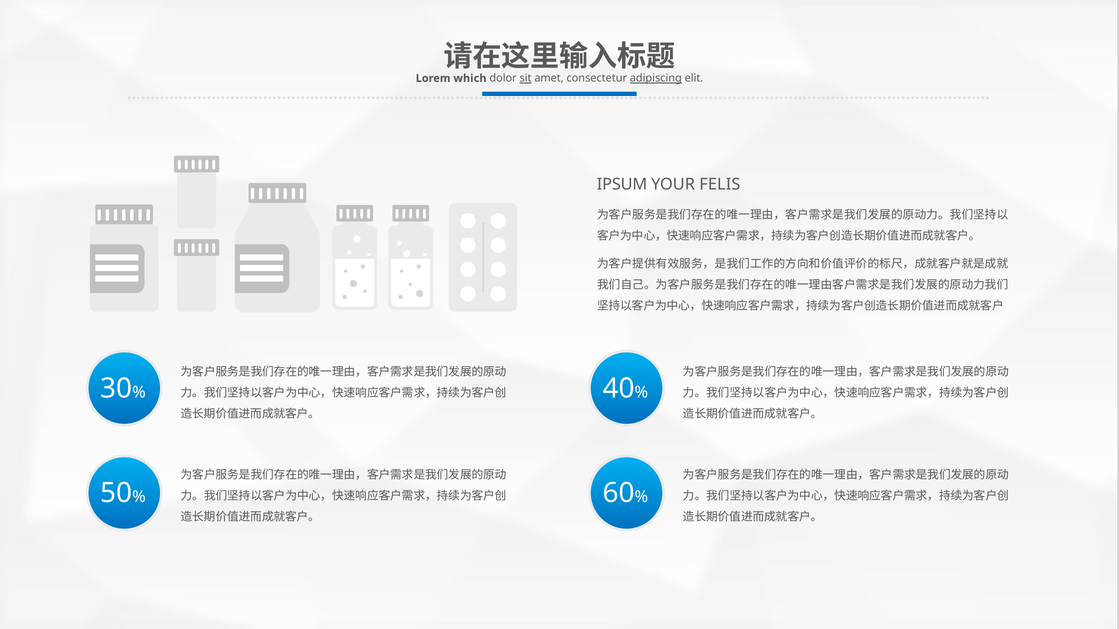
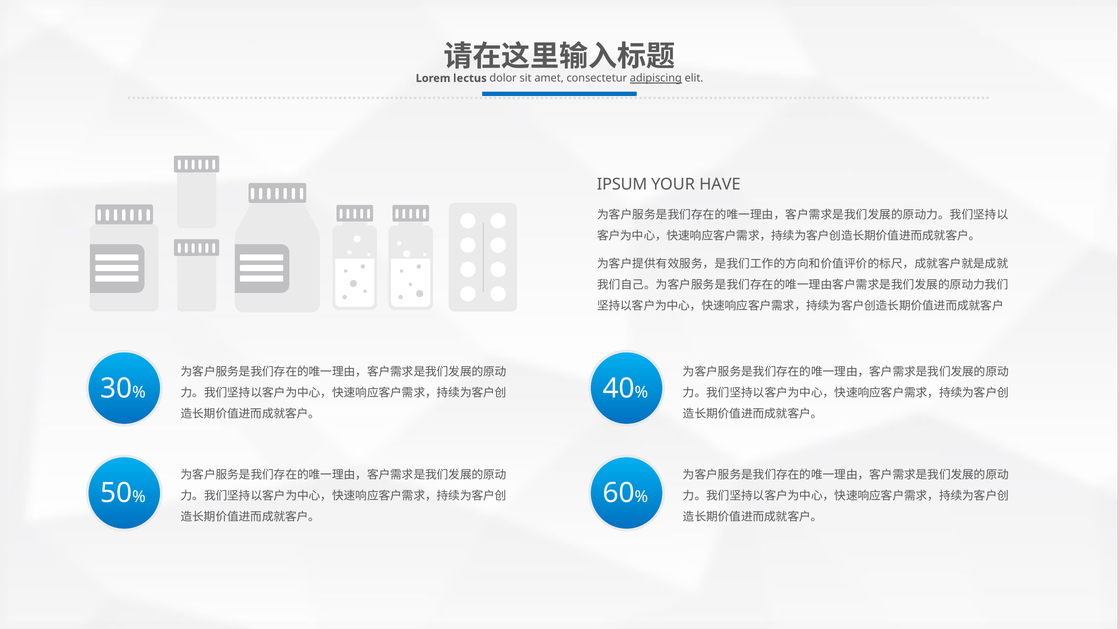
which: which -> lectus (470, 78)
sit underline: present -> none (526, 78)
FELIS: FELIS -> HAVE (720, 185)
